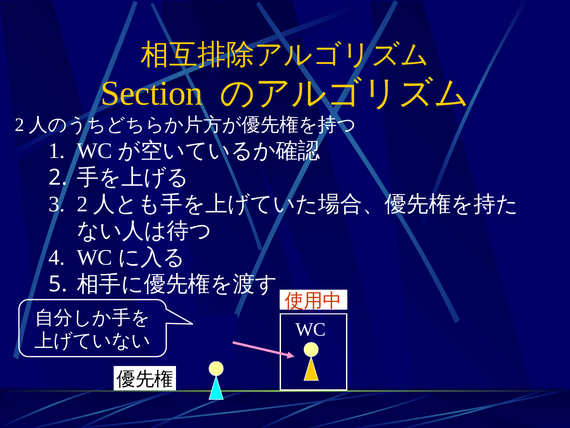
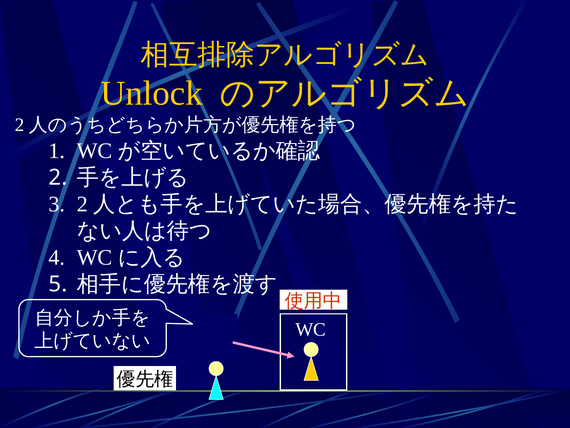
Section: Section -> Unlock (152, 93)
